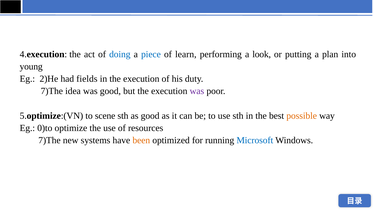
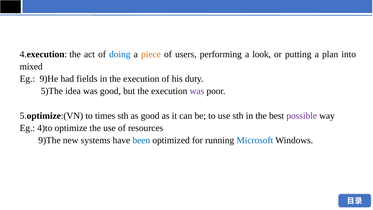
piece colour: blue -> orange (151, 54)
learn: learn -> users (186, 54)
young: young -> mixed (31, 66)
2)He: 2)He -> 9)He (49, 79)
7)The: 7)The -> 5)The (52, 91)
scene: scene -> times (105, 116)
possible colour: orange -> purple (302, 116)
0)to: 0)to -> 4)to (45, 128)
7)The: 7)The -> 9)The (49, 140)
been colour: orange -> blue (141, 140)
